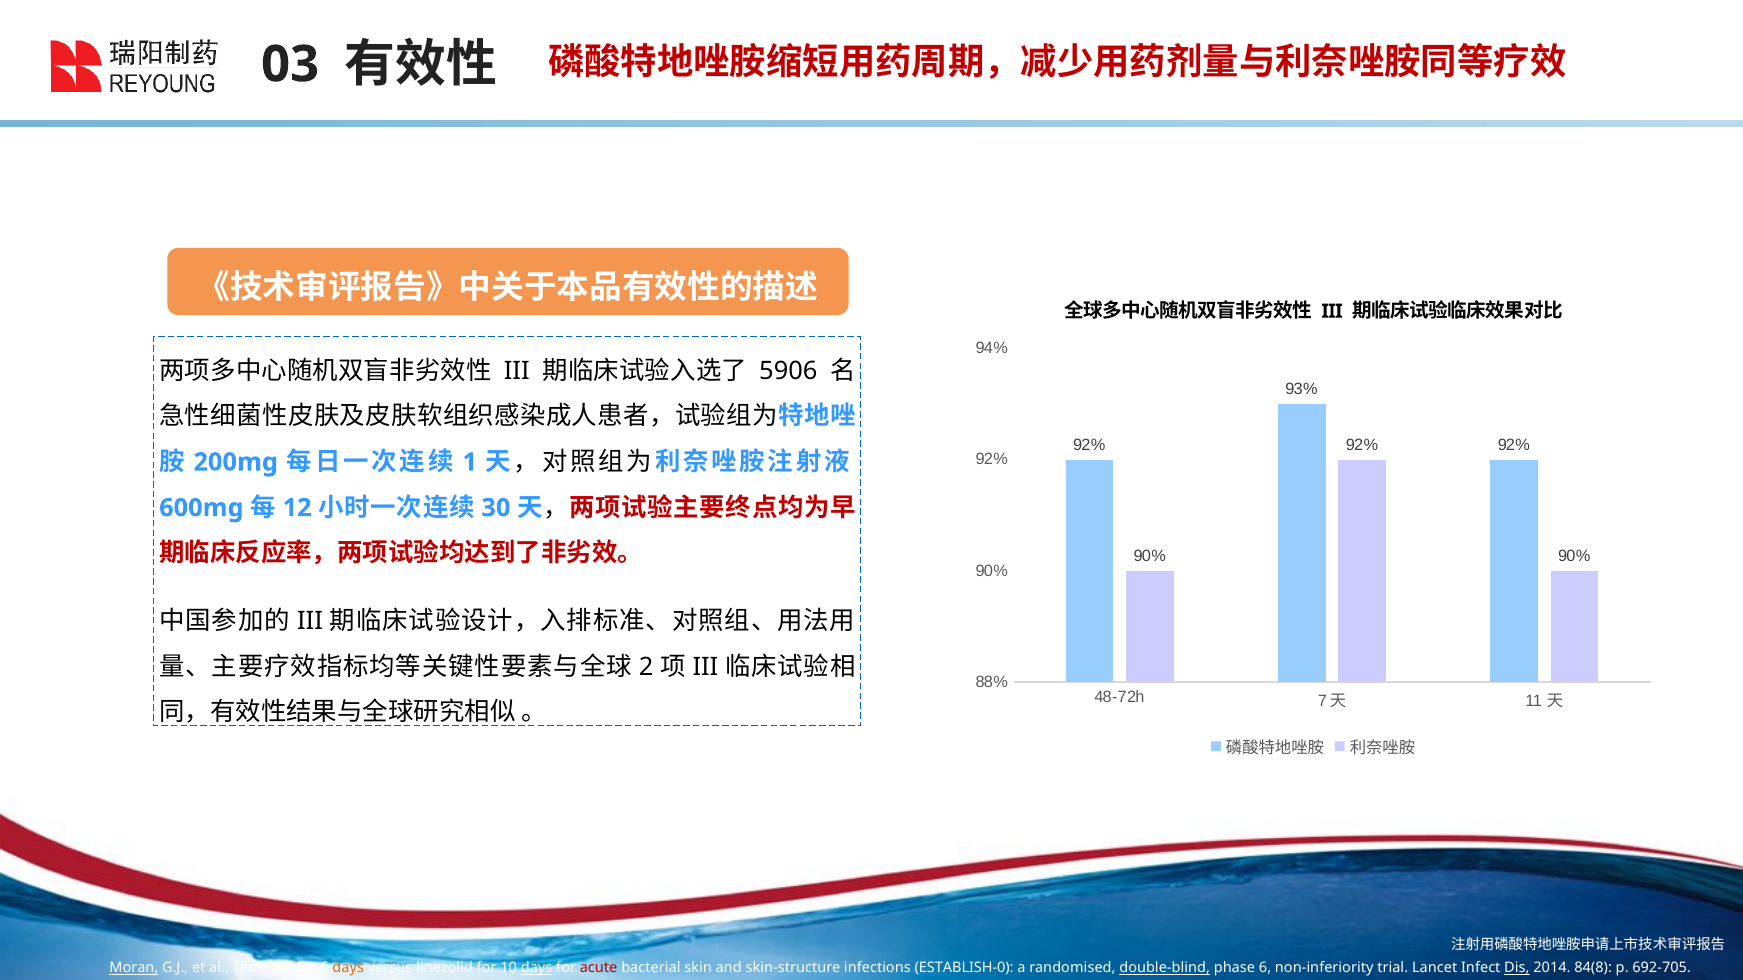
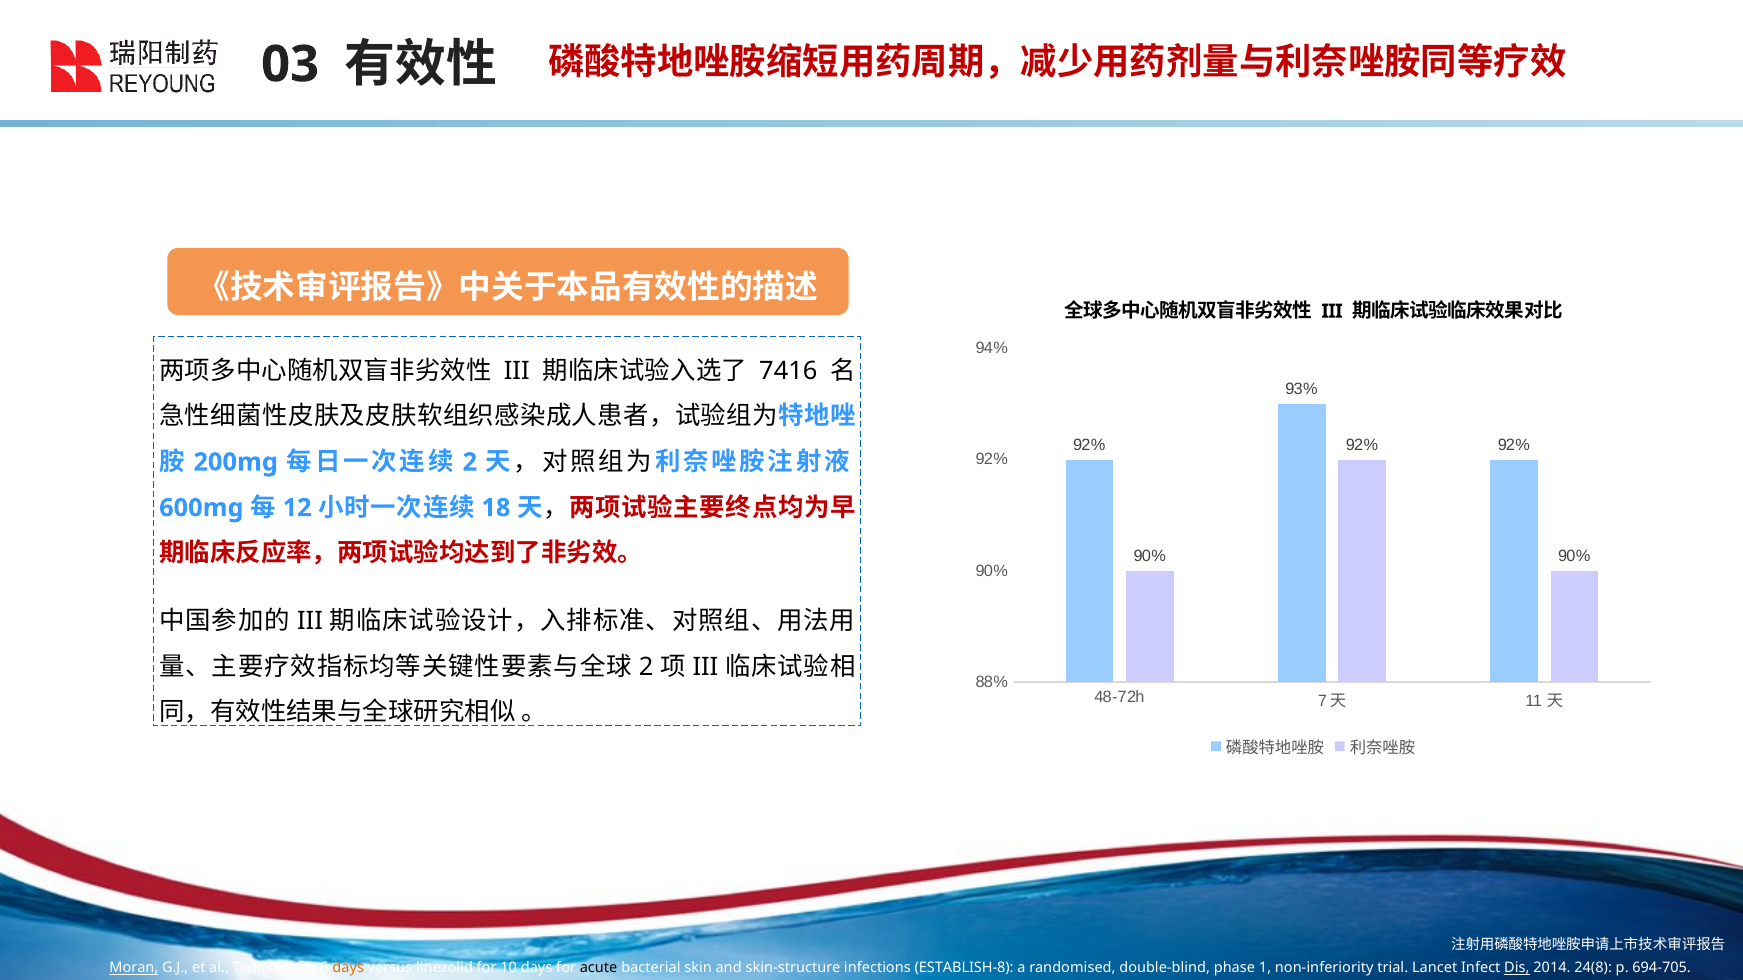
5906: 5906 -> 7416 (788, 371)
1: 1 -> 2 (470, 462)
30: 30 -> 18 (496, 508)
days underline: present -> none (537, 968)
acute colour: red -> black (599, 968)
ESTABLISH-0: ESTABLISH-0 -> ESTABLISH-8 (964, 968)
double-blind underline: present -> none (1165, 968)
phase 6: 6 -> 1 (1265, 968)
84(8: 84(8 -> 24(8 (1593, 968)
692-705: 692-705 -> 694-705 (1662, 968)
